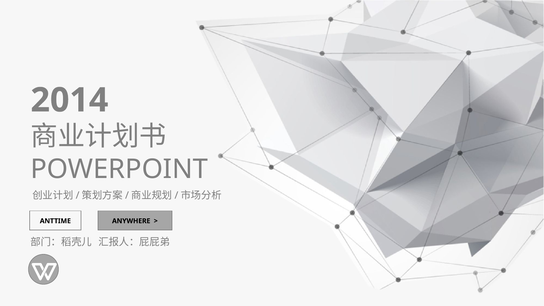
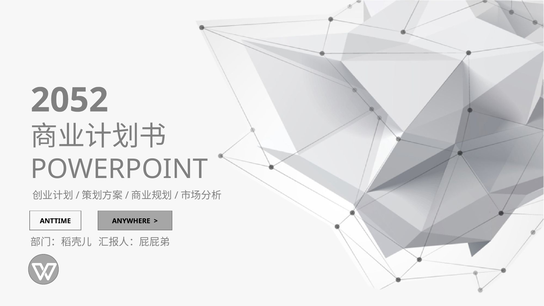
2014: 2014 -> 2052 (69, 100)
